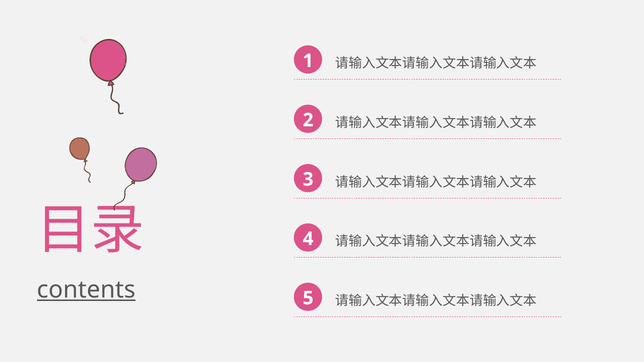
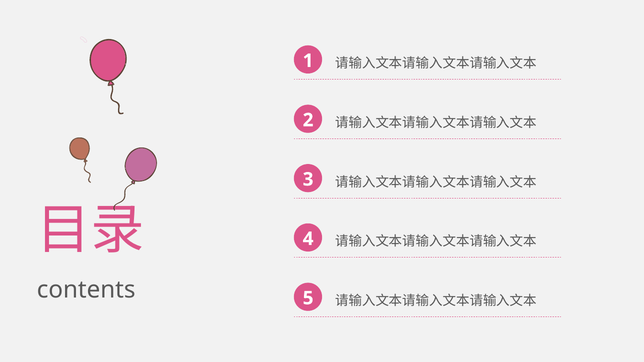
contents underline: present -> none (86, 290)
